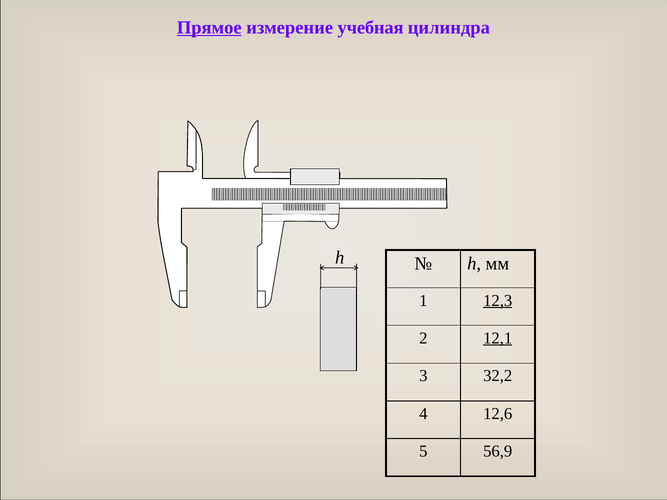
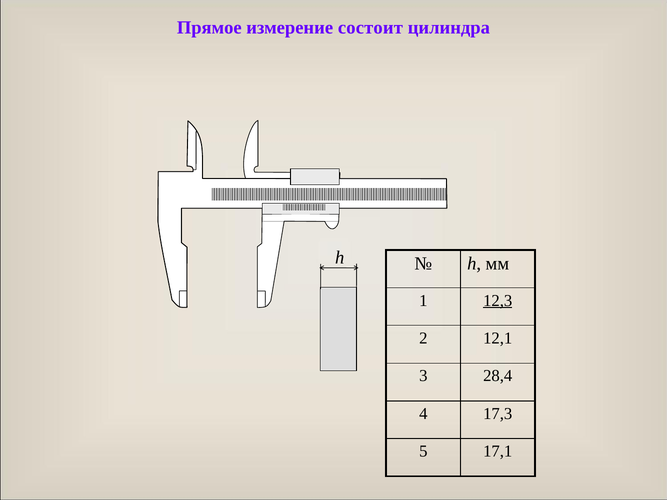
Прямое underline: present -> none (209, 28)
учебная: учебная -> состоит (370, 28)
12,1 underline: present -> none (498, 338)
32,2: 32,2 -> 28,4 (498, 376)
12,6: 12,6 -> 17,3 (498, 414)
56,9: 56,9 -> 17,1 (498, 451)
